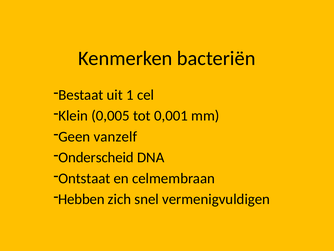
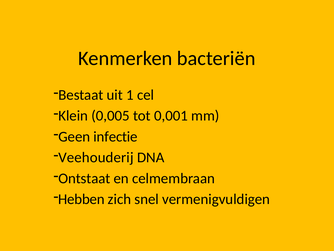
vanzelf: vanzelf -> infectie (116, 136)
Onderscheid: Onderscheid -> Veehouderij (96, 157)
